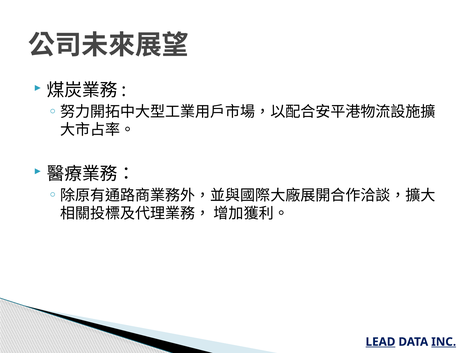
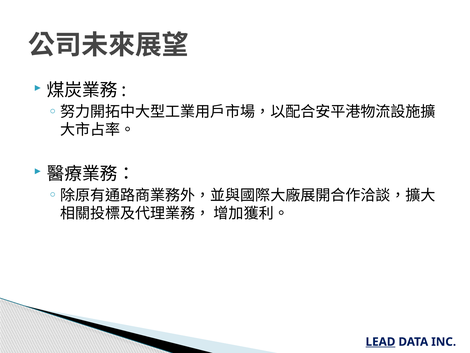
INC underline: present -> none (444, 341)
